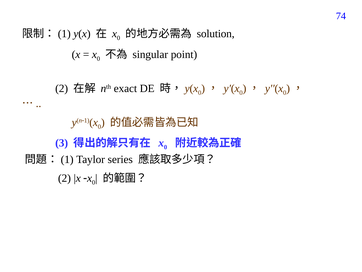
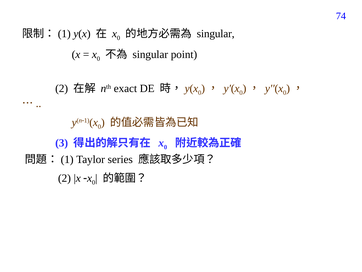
solution: solution -> singular (216, 34)
